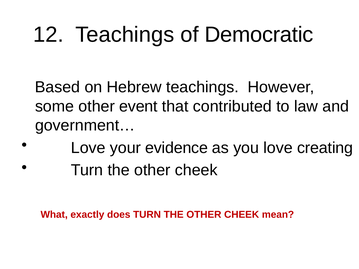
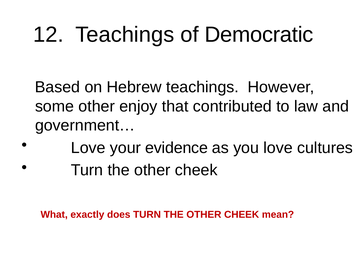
event: event -> enjoy (138, 106)
creating: creating -> cultures (325, 148)
